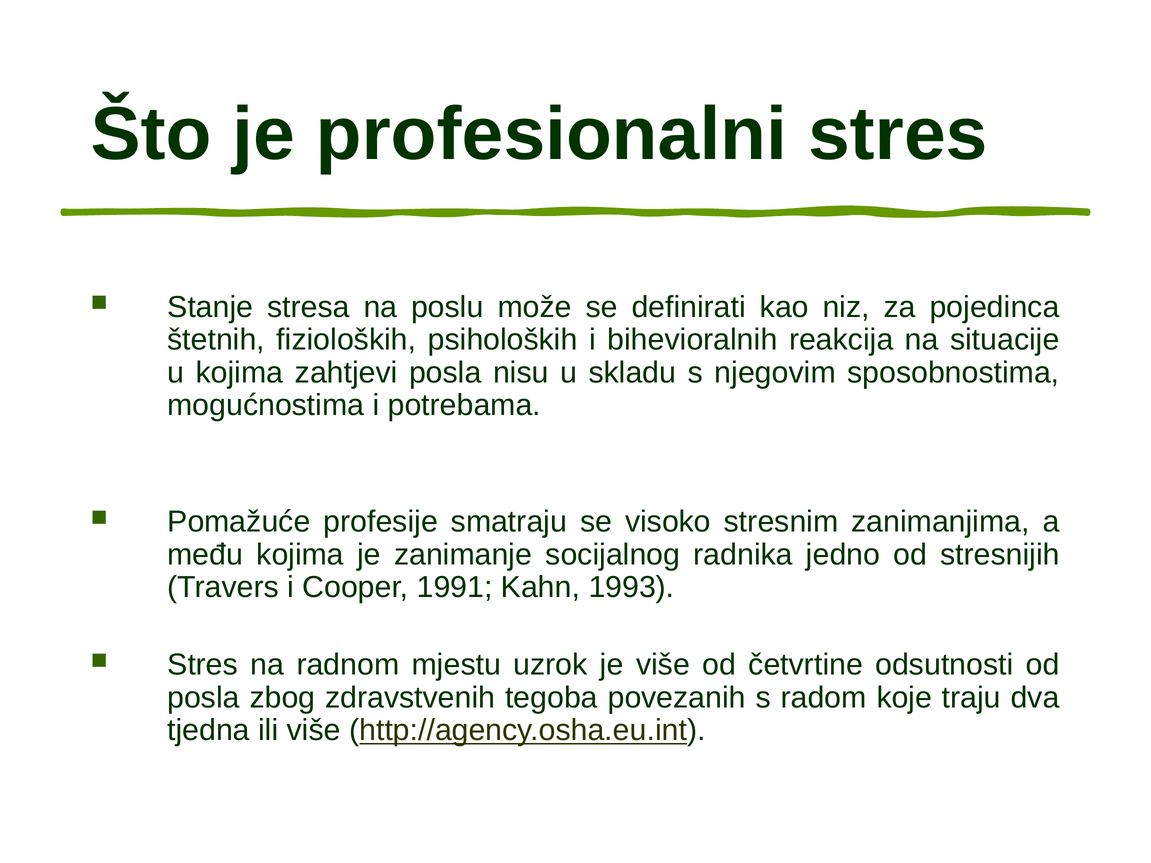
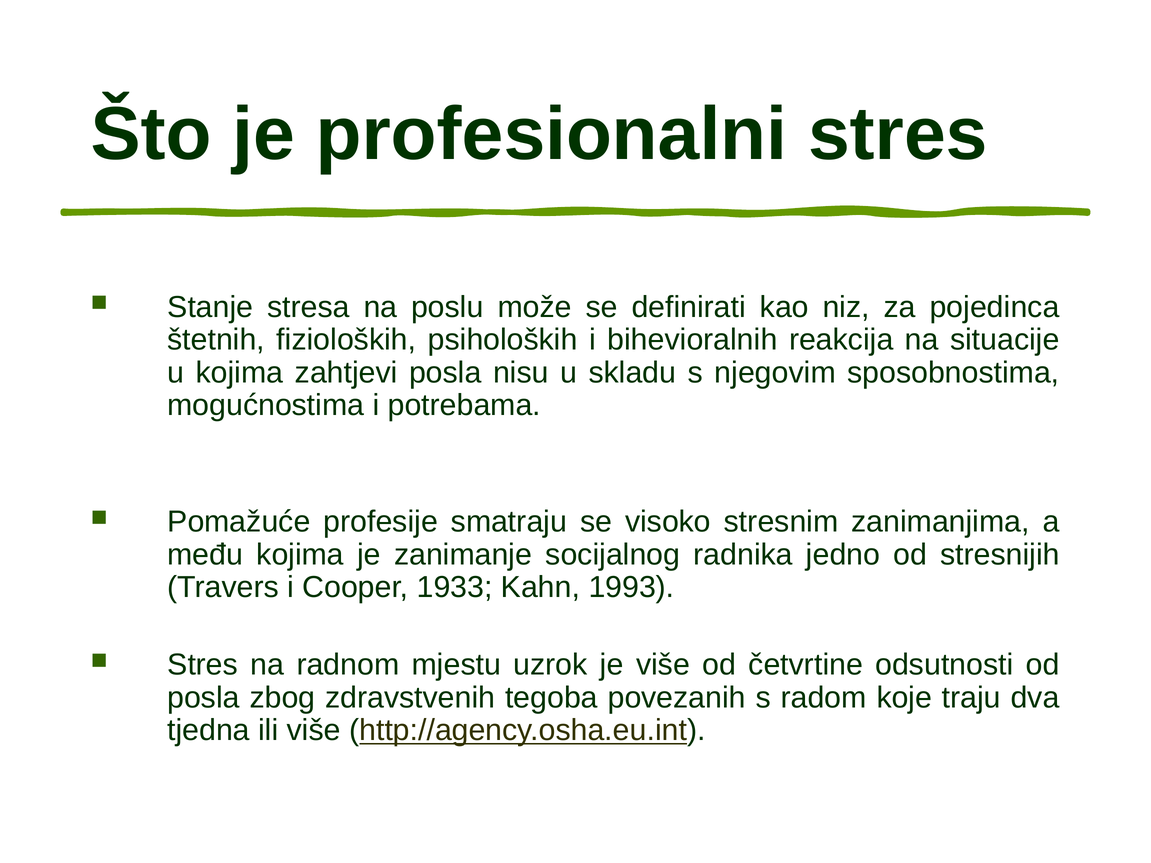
1991: 1991 -> 1933 (455, 587)
